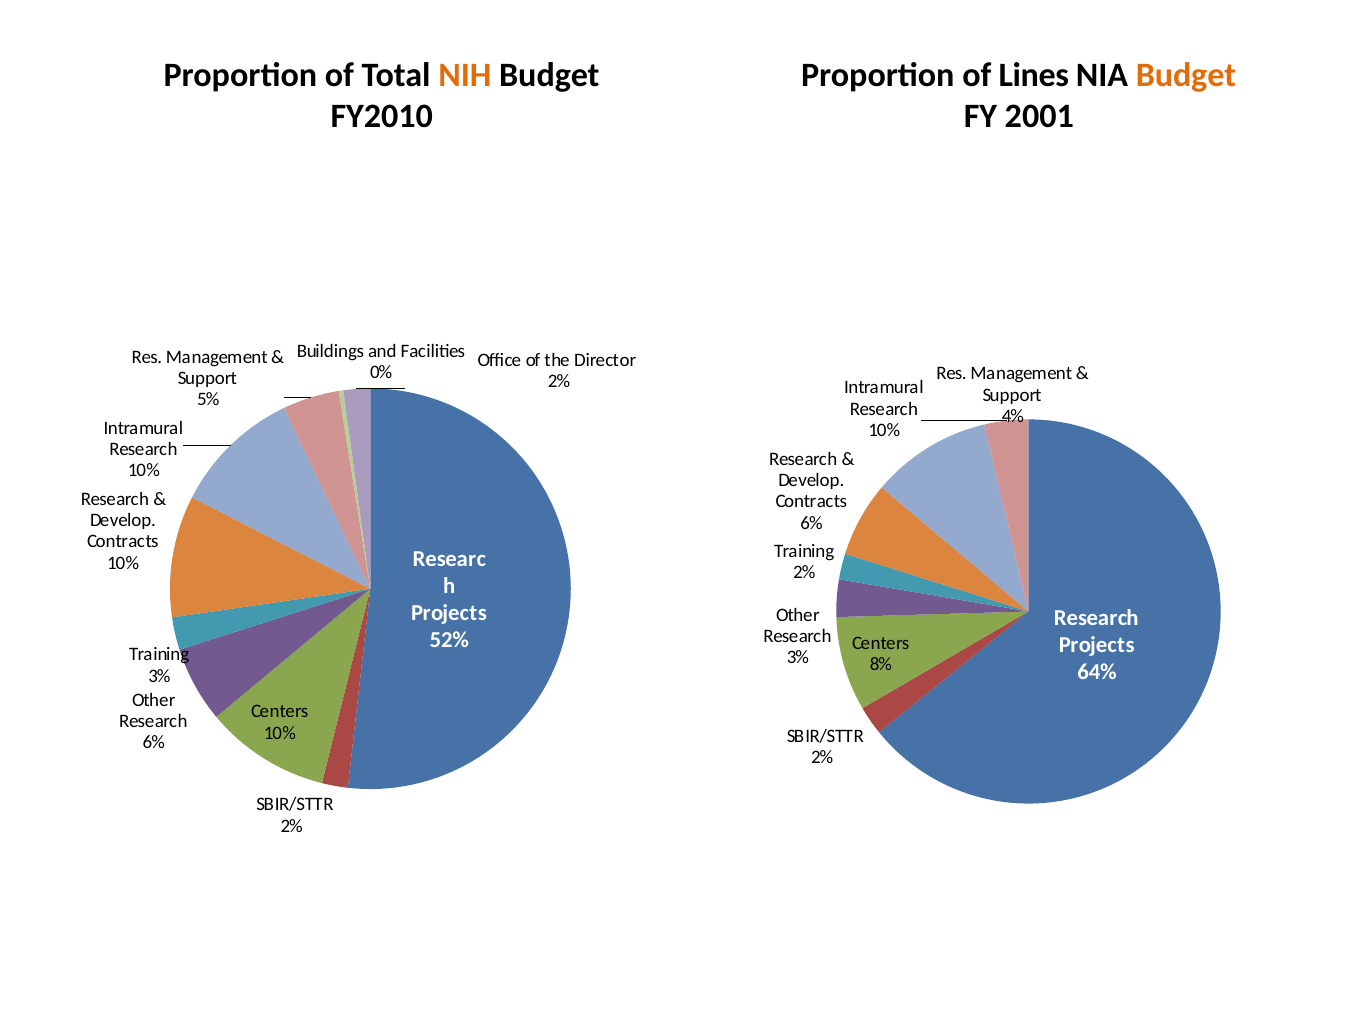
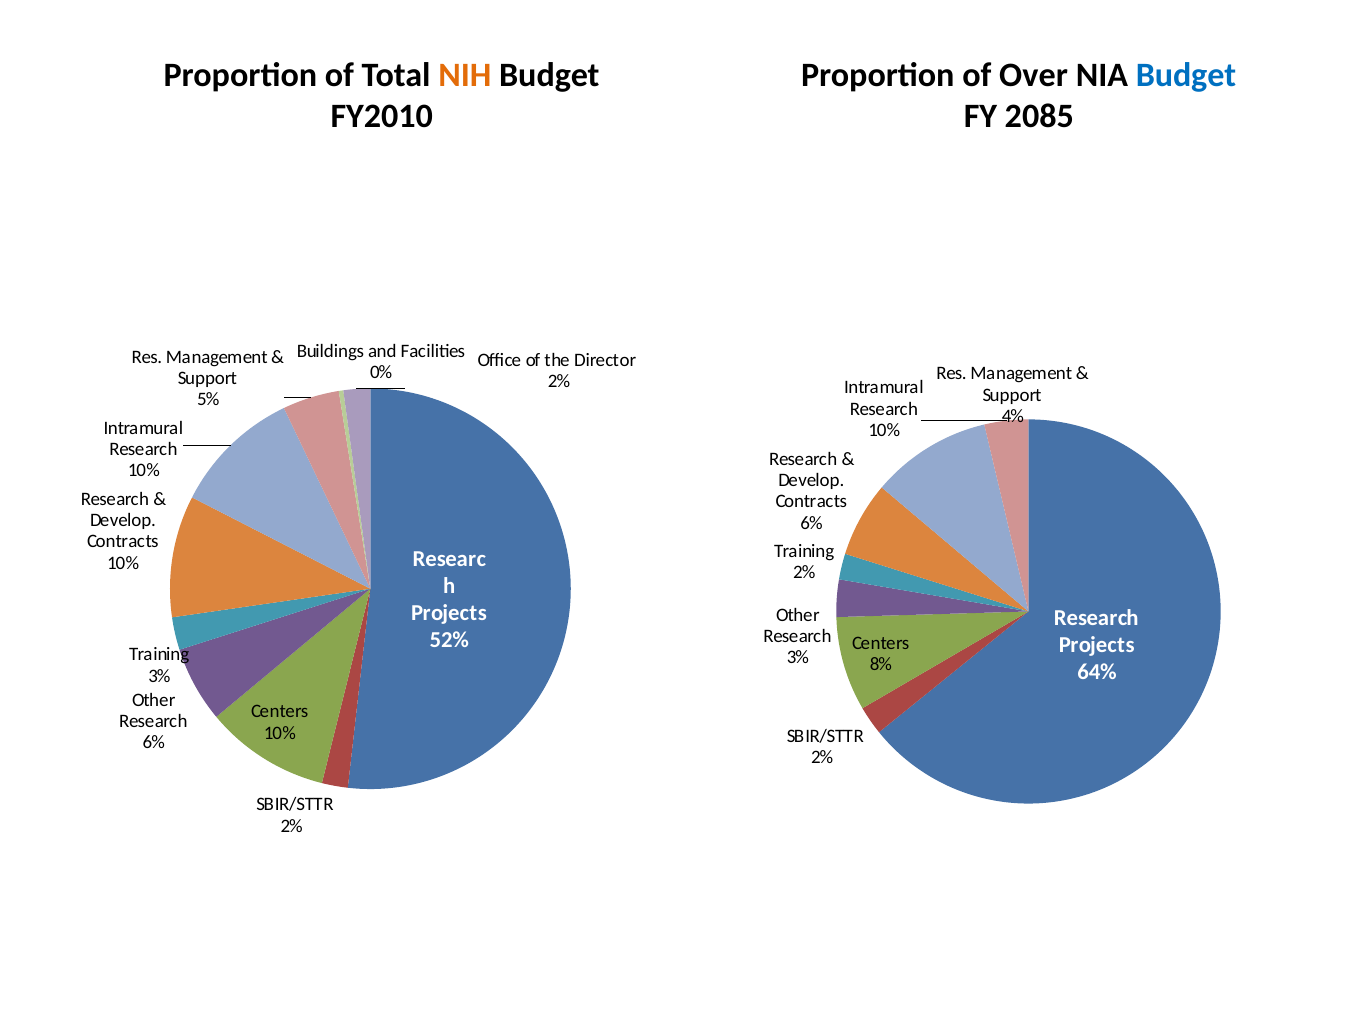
Lines: Lines -> Over (1034, 75)
Budget colour: orange -> blue (1186, 75)
2001: 2001 -> 2085 (1039, 116)
